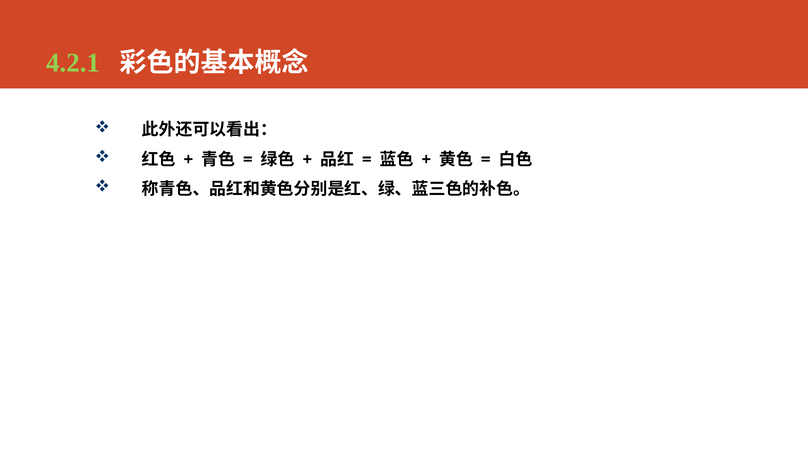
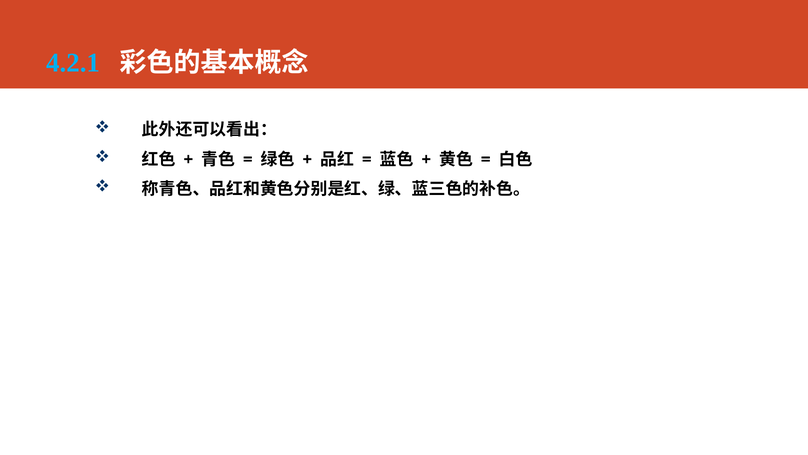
4.2.1 colour: light green -> light blue (73, 63)
